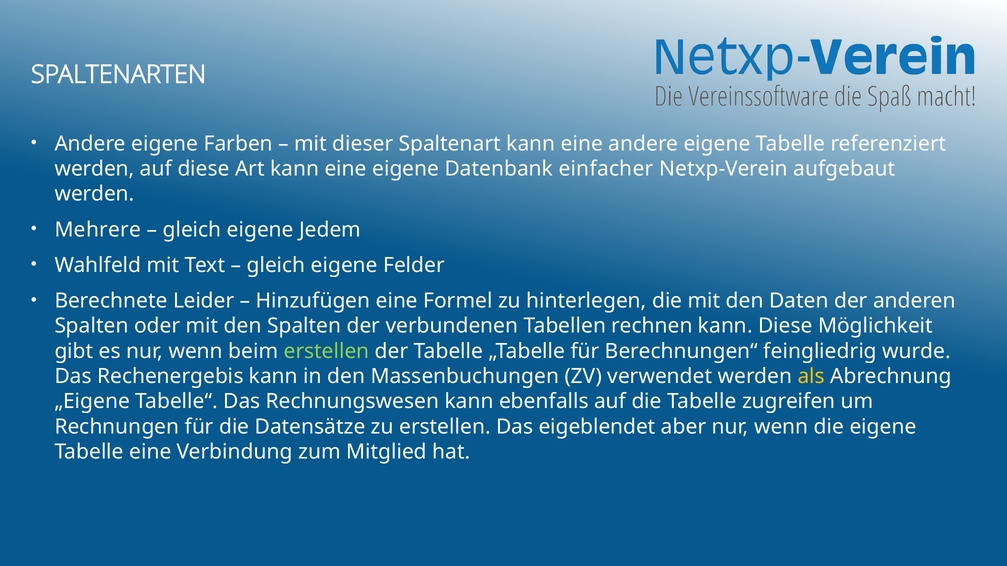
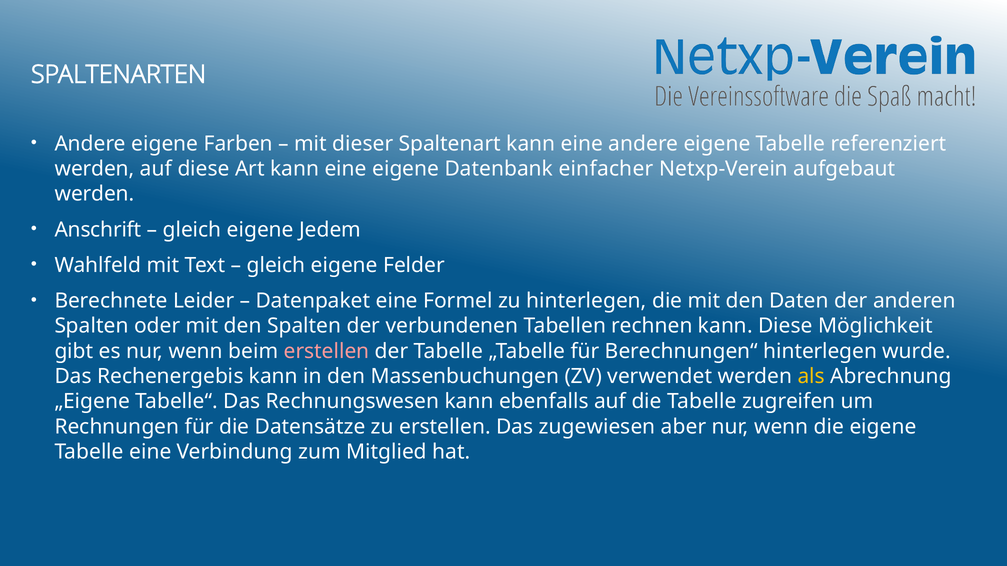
Mehrere: Mehrere -> Anschrift (98, 230)
Hinzufügen: Hinzufügen -> Datenpaket (313, 301)
erstellen colour: light green -> pink (327, 351)
Berechnungen“ feingliedrig: feingliedrig -> hinterlegen (820, 351)
eigeblendet: eigeblendet -> zugewiesen (597, 427)
